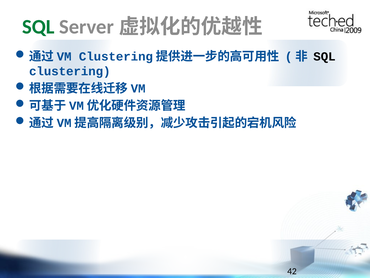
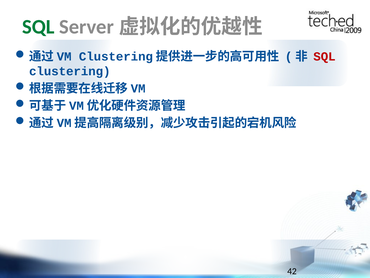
SQL colour: black -> red (324, 56)
